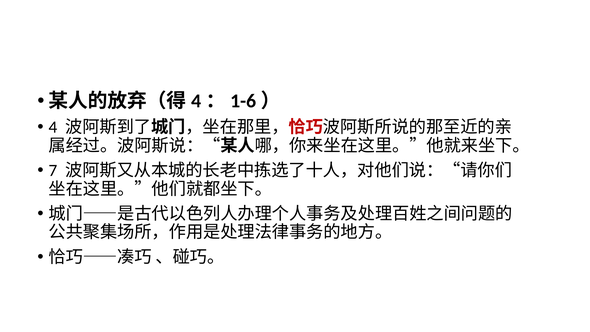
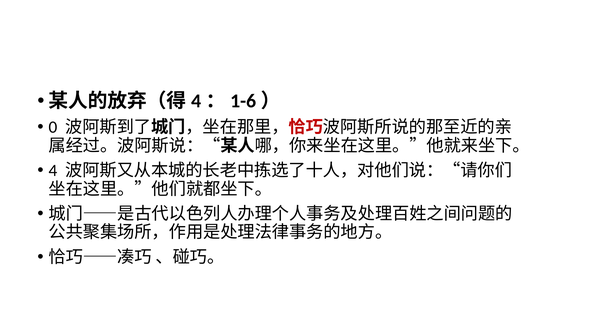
4: 4 -> 0 (53, 127)
7: 7 -> 4 (53, 170)
